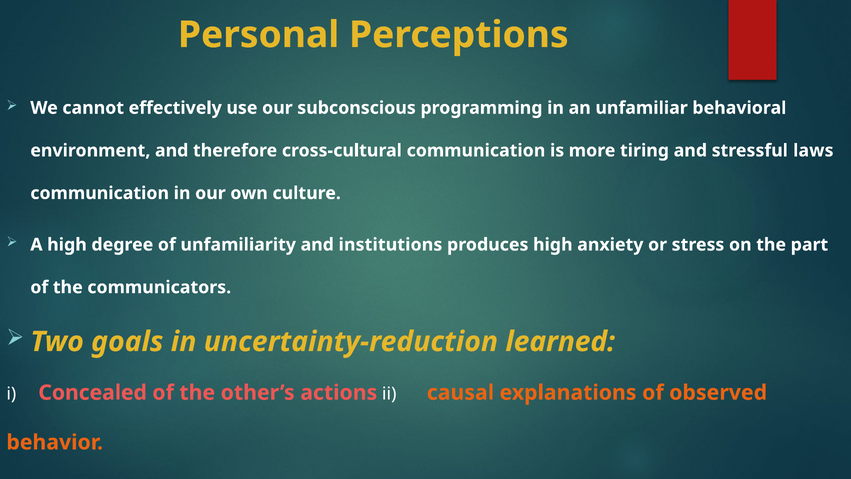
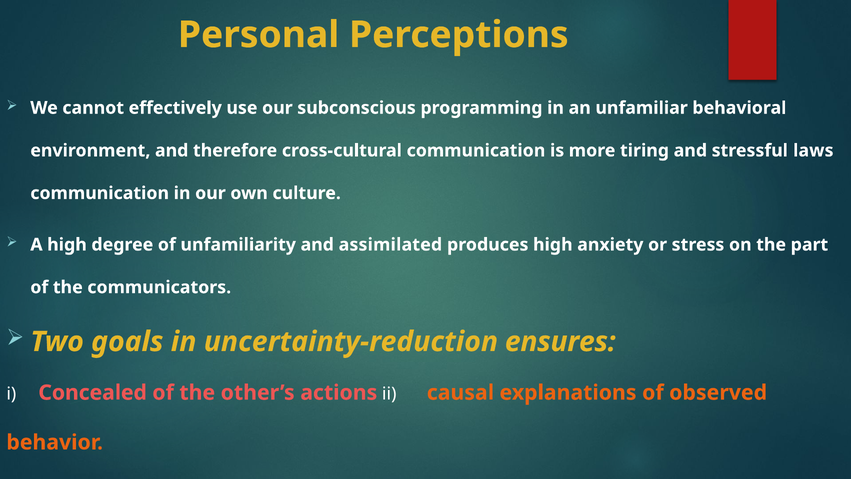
institutions: institutions -> assimilated (390, 245)
learned: learned -> ensures (560, 342)
